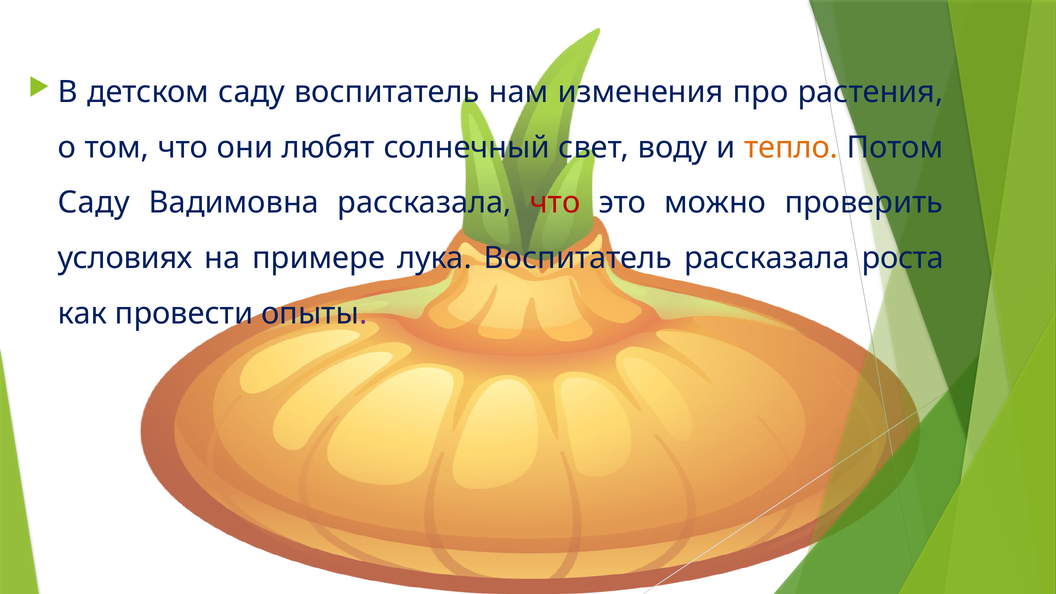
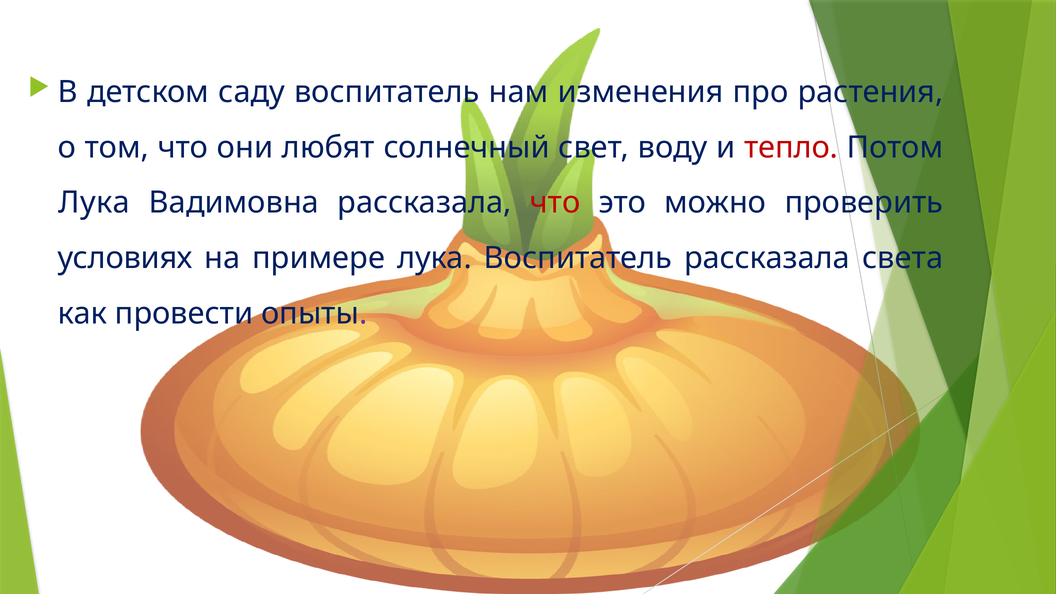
тепло colour: orange -> red (791, 148)
Саду: Саду -> Лука (94, 203)
роста: роста -> света (903, 258)
